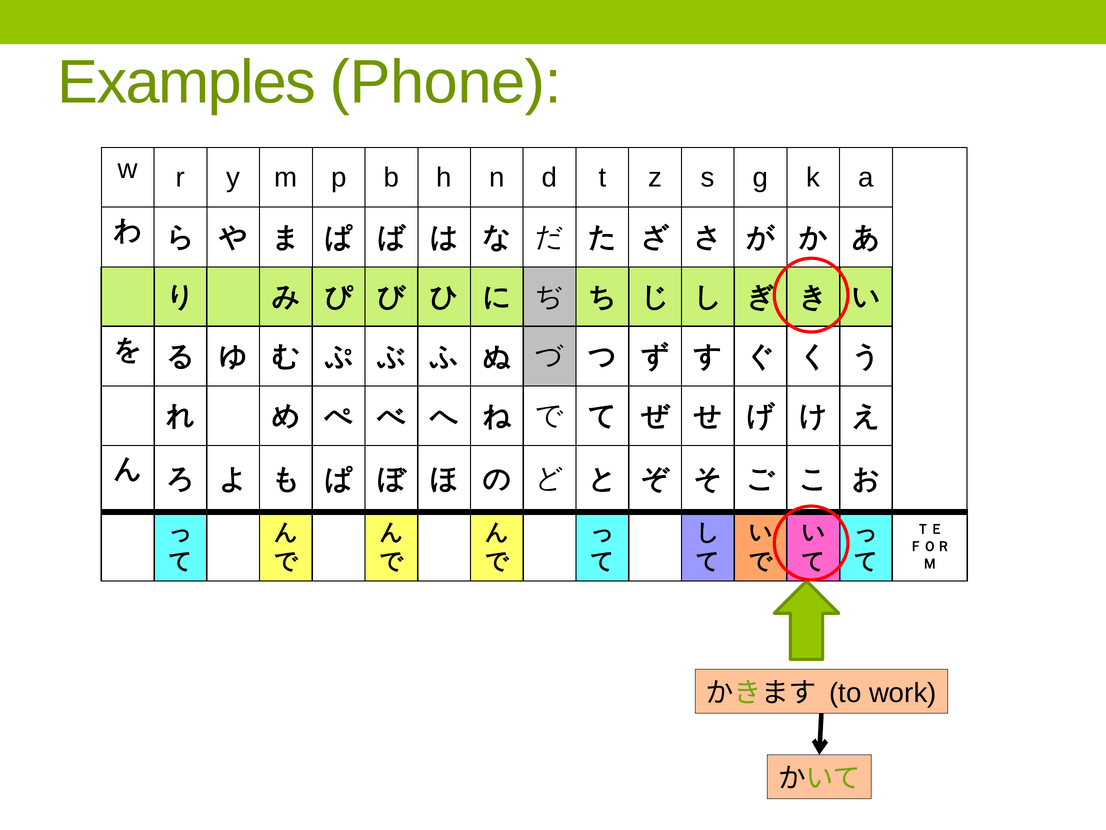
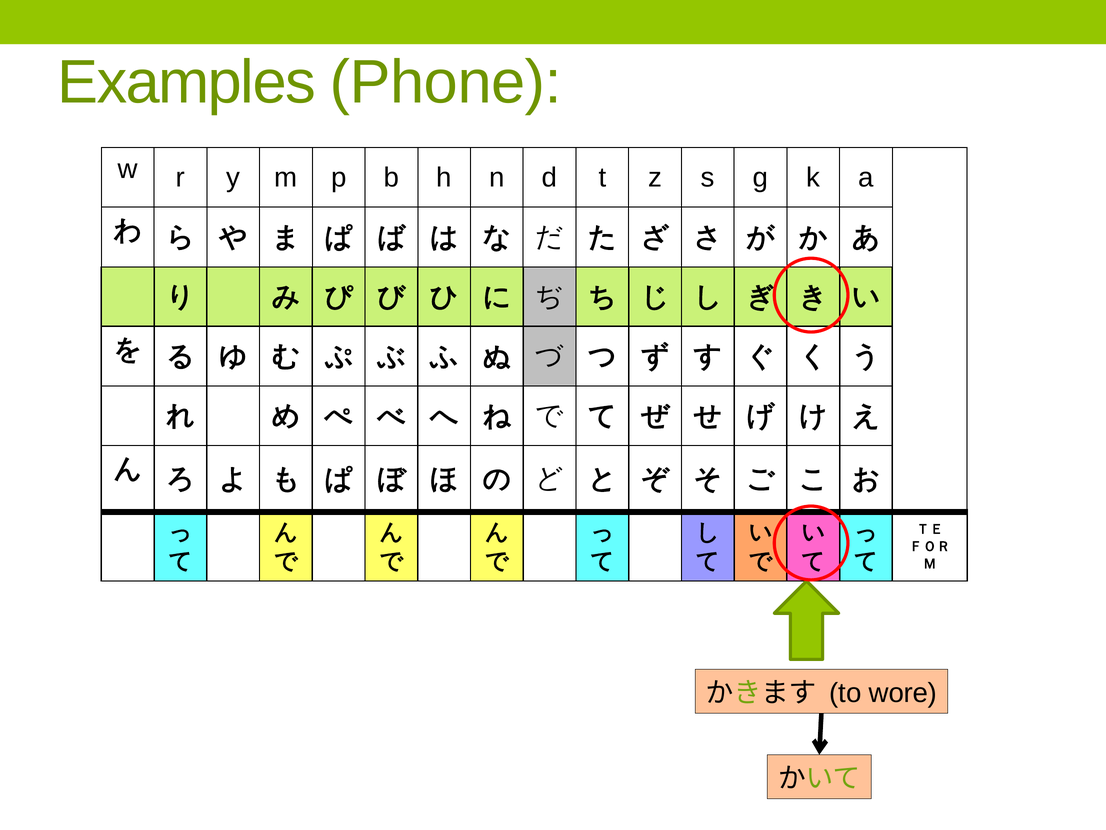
work: work -> wore (903, 693)
